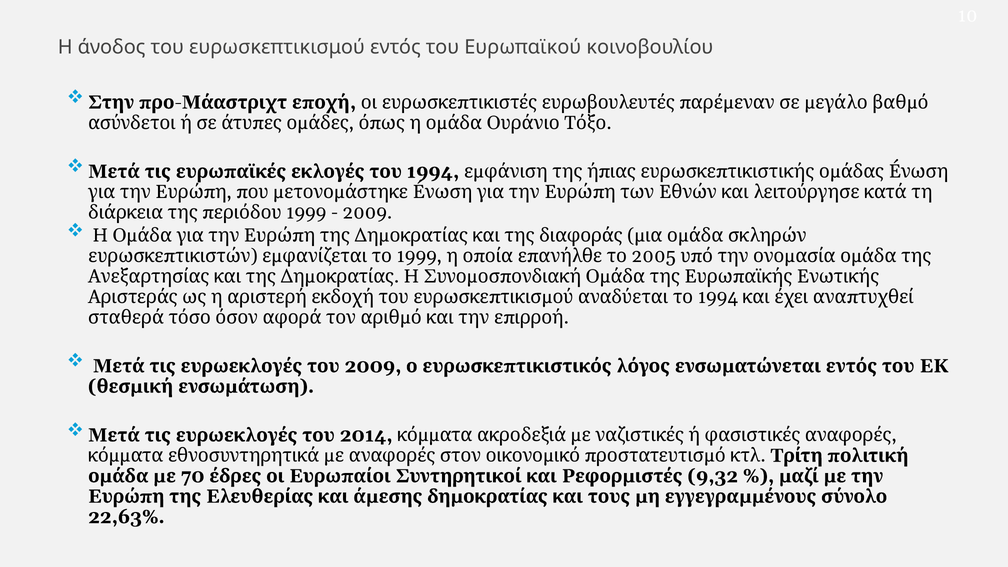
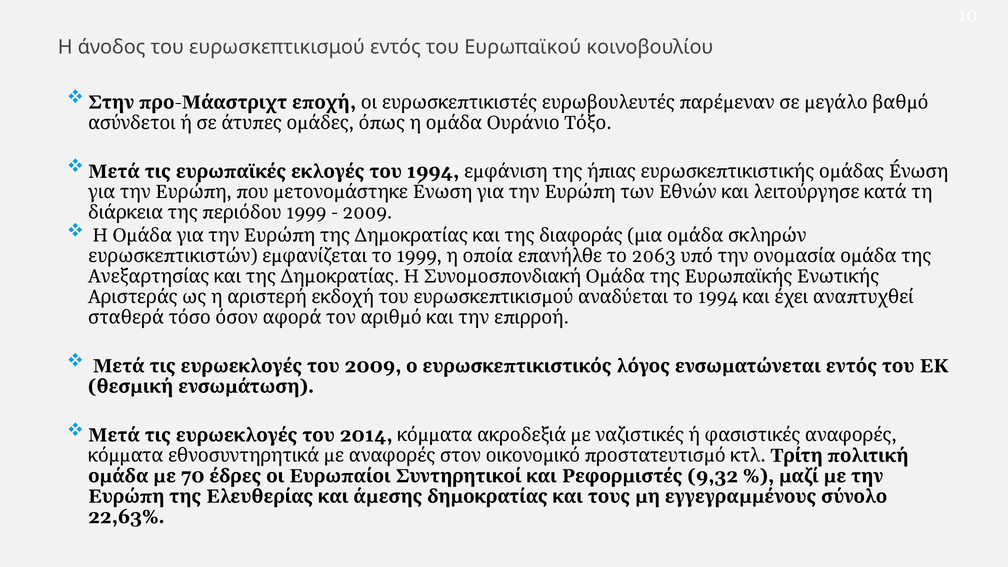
2005: 2005 -> 2063 (654, 256)
